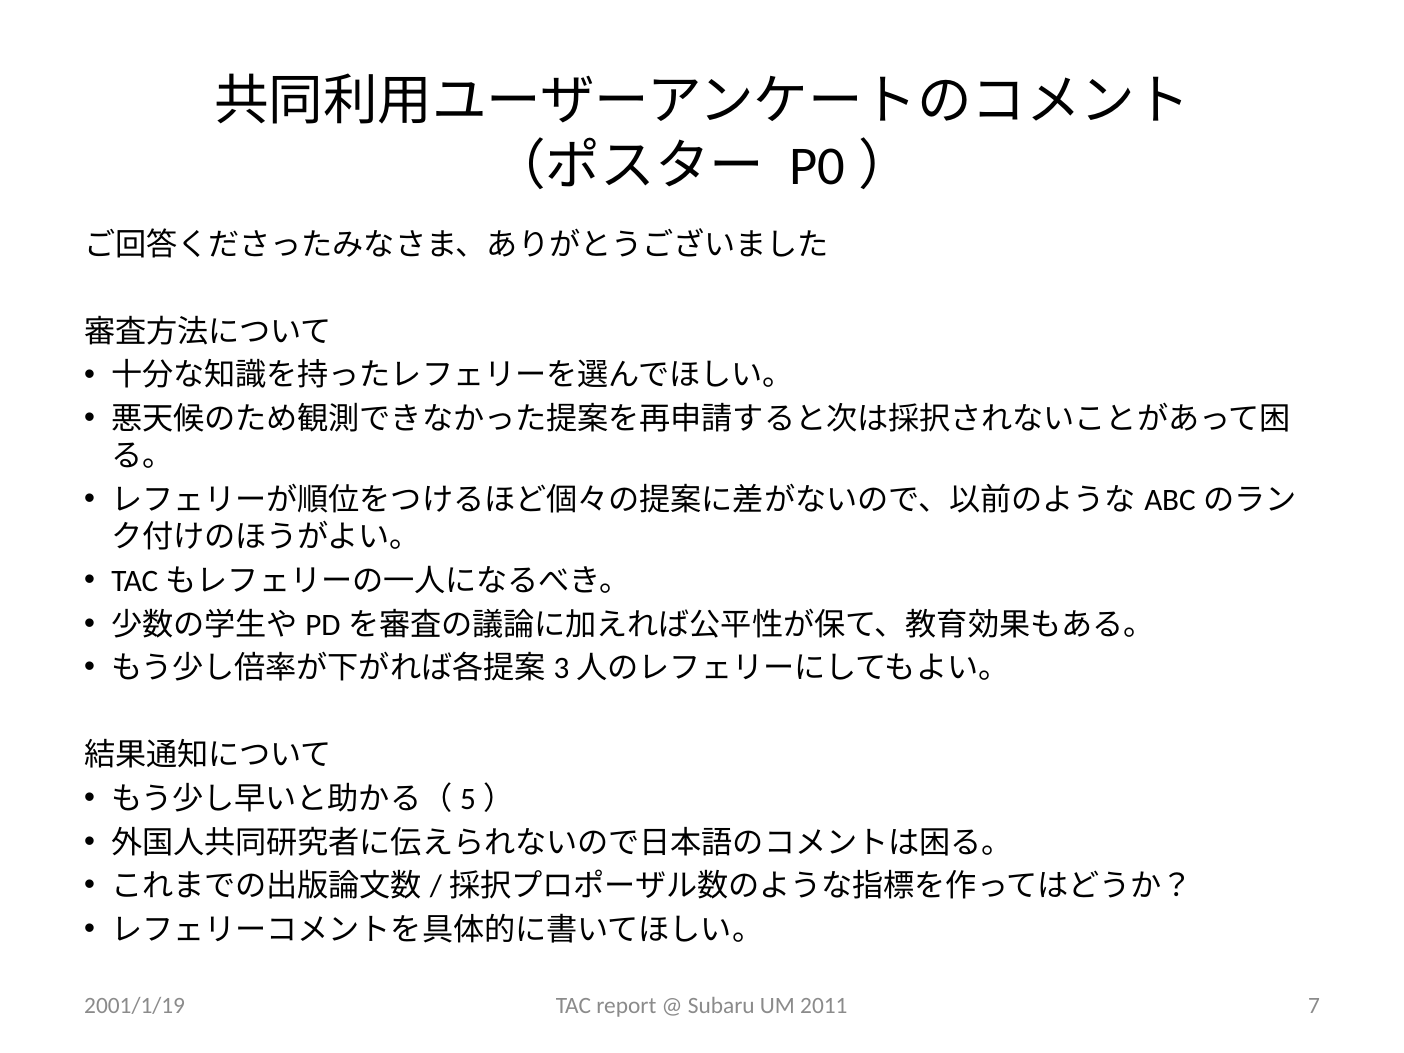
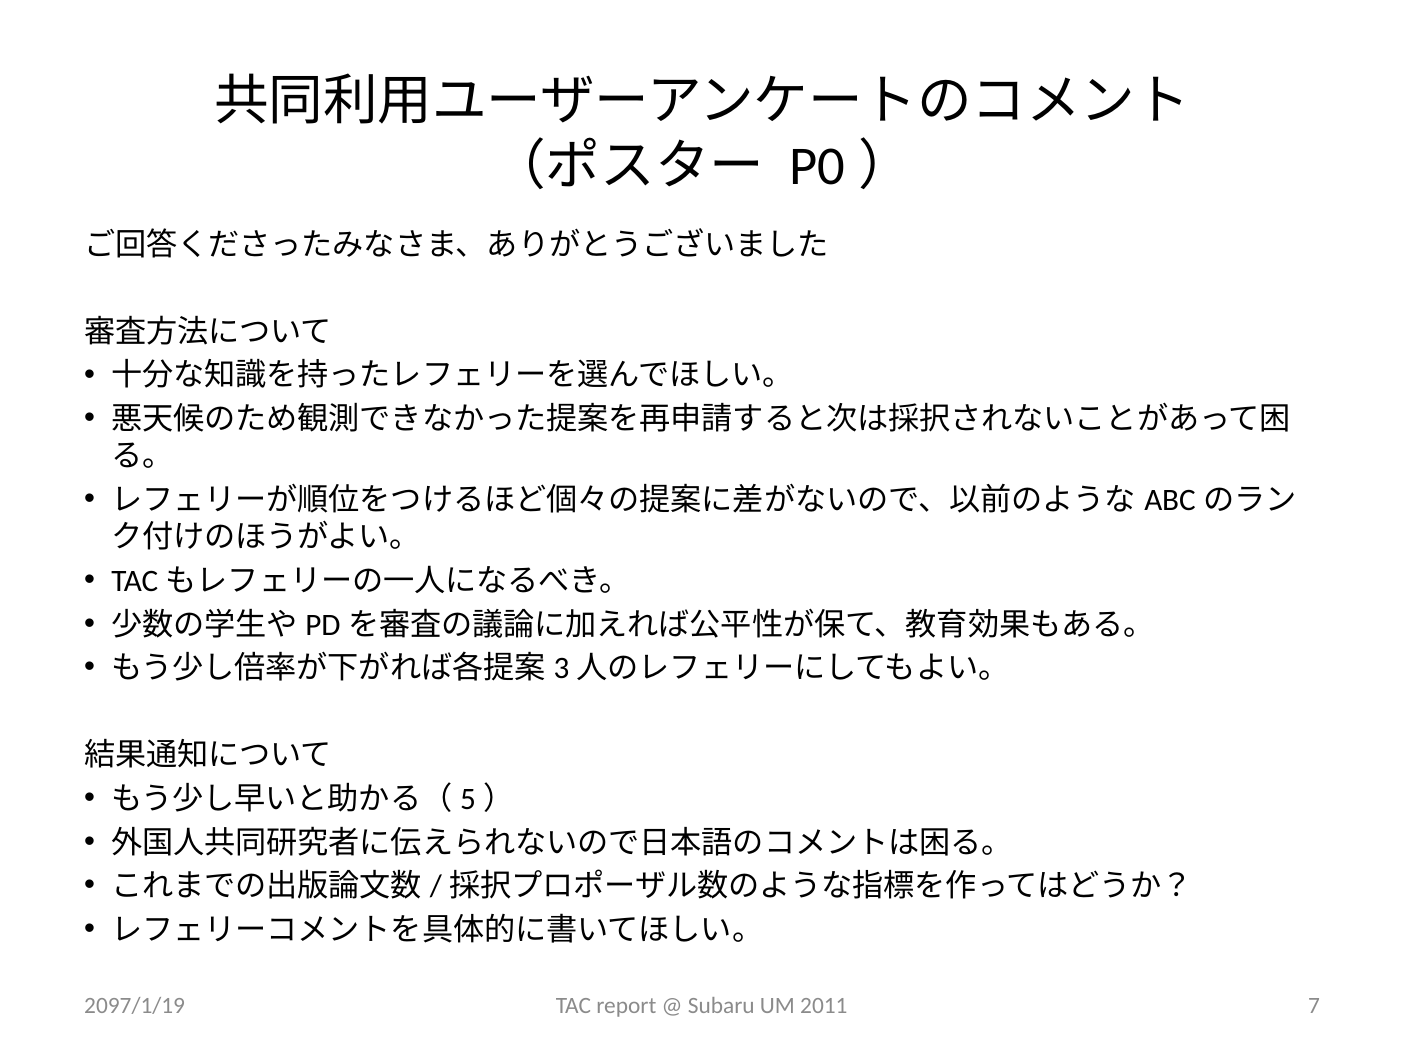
2001/1/19: 2001/1/19 -> 2097/1/19 (135, 1006)
